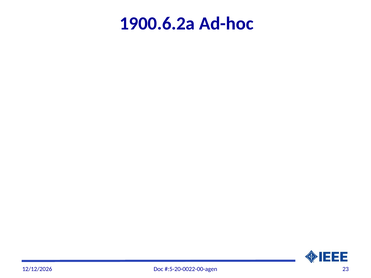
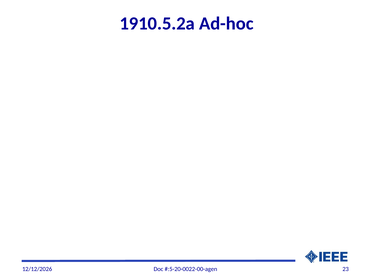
1900.6.2a: 1900.6.2a -> 1910.5.2a (157, 24)
